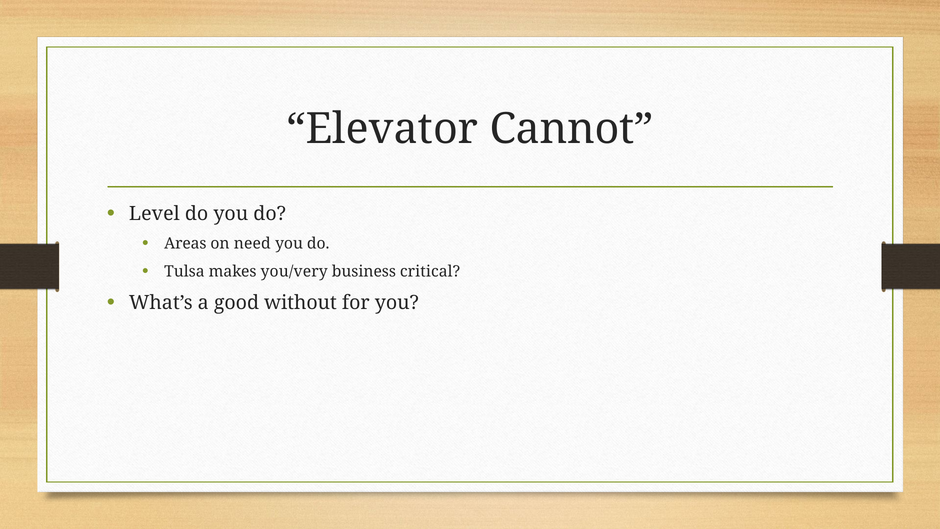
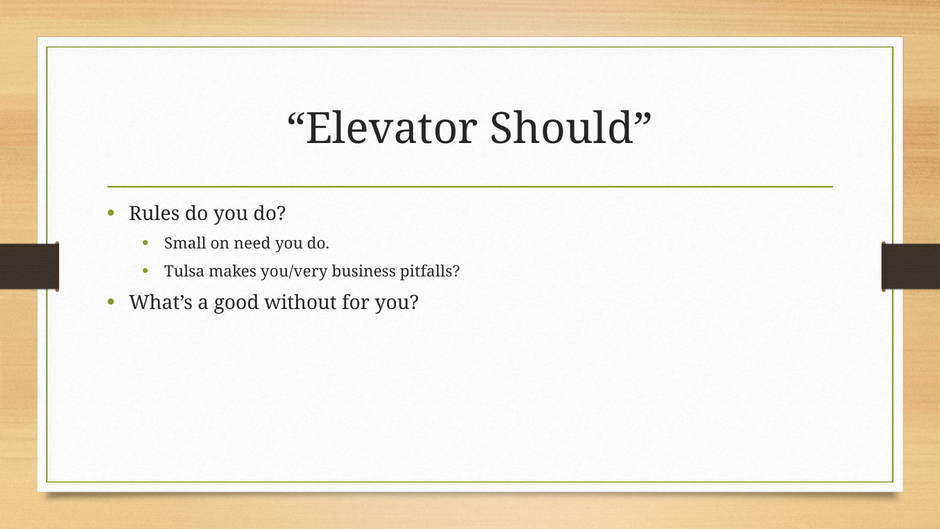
Cannot: Cannot -> Should (571, 129)
Level: Level -> Rules (154, 214)
Areas: Areas -> Small (185, 244)
critical: critical -> pitfalls (430, 272)
